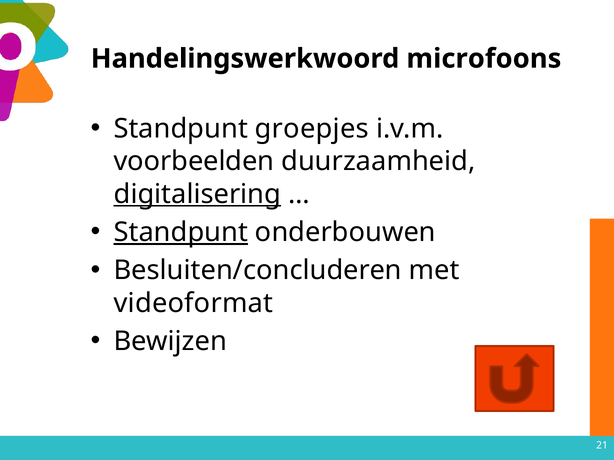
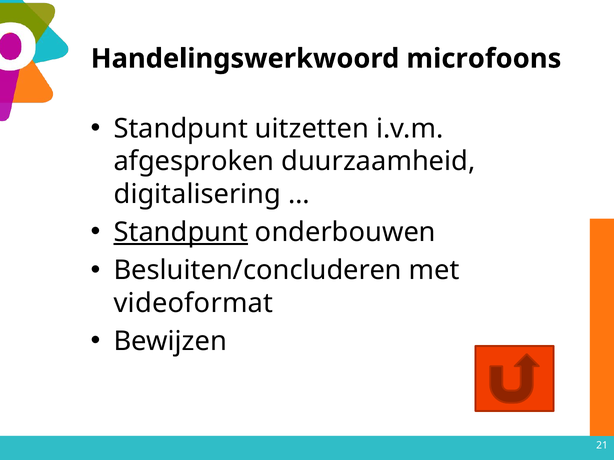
groepjes: groepjes -> uitzetten (312, 129)
voorbeelden: voorbeelden -> afgesproken (194, 162)
digitalisering underline: present -> none (197, 194)
